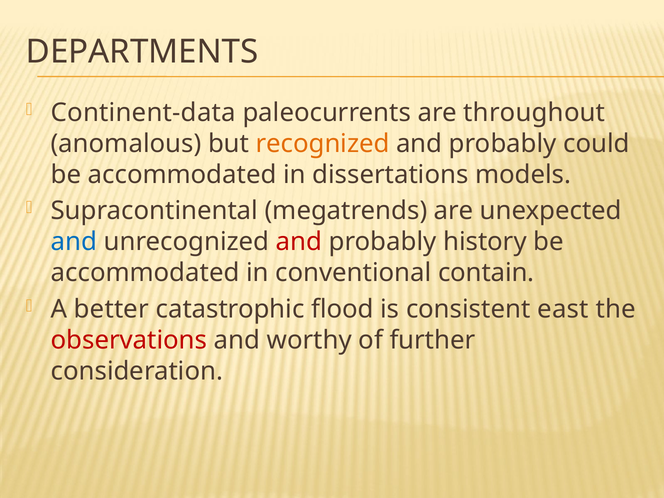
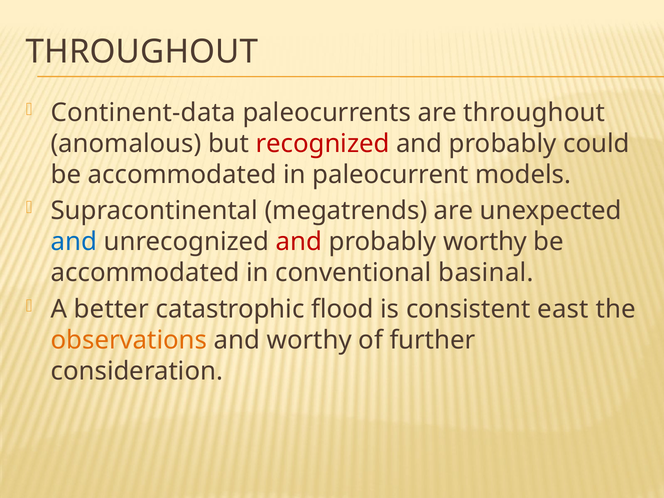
DEPARTMENTS: DEPARTMENTS -> THROUGHOUT (142, 52)
recognized colour: orange -> red (323, 144)
dissertations: dissertations -> paleocurrent (391, 175)
probably history: history -> worthy (485, 242)
contain: contain -> basinal (486, 273)
observations colour: red -> orange (129, 340)
